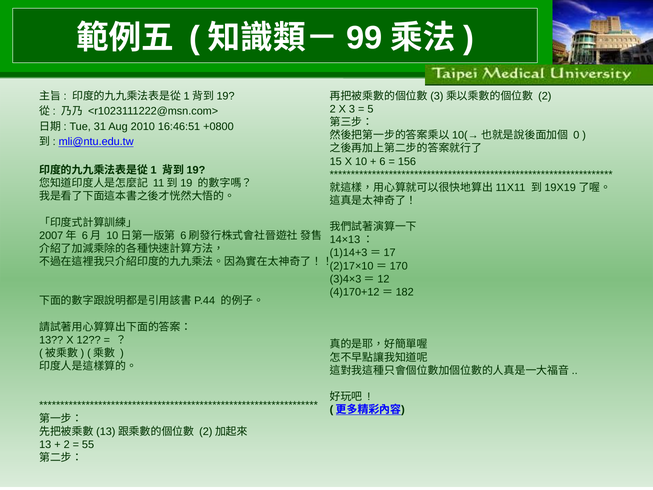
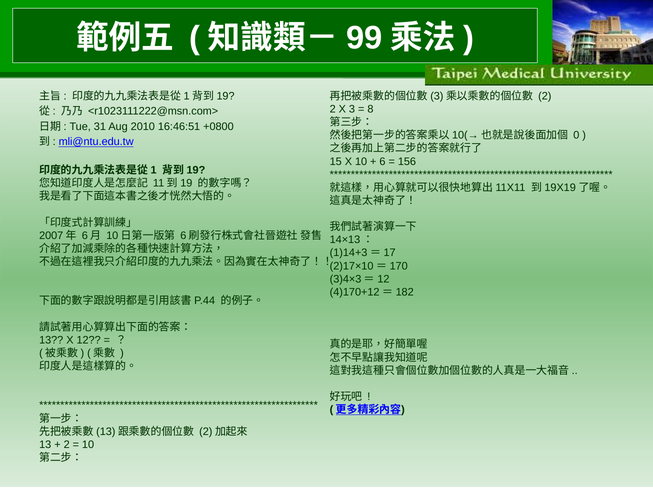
5: 5 -> 8 (370, 109)
55: 55 -> 10 (88, 444)
